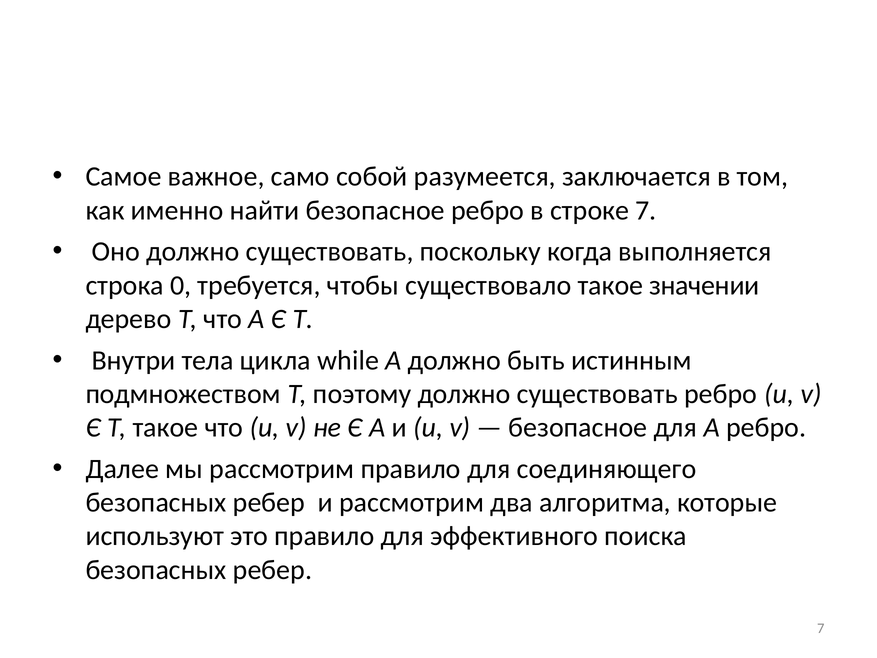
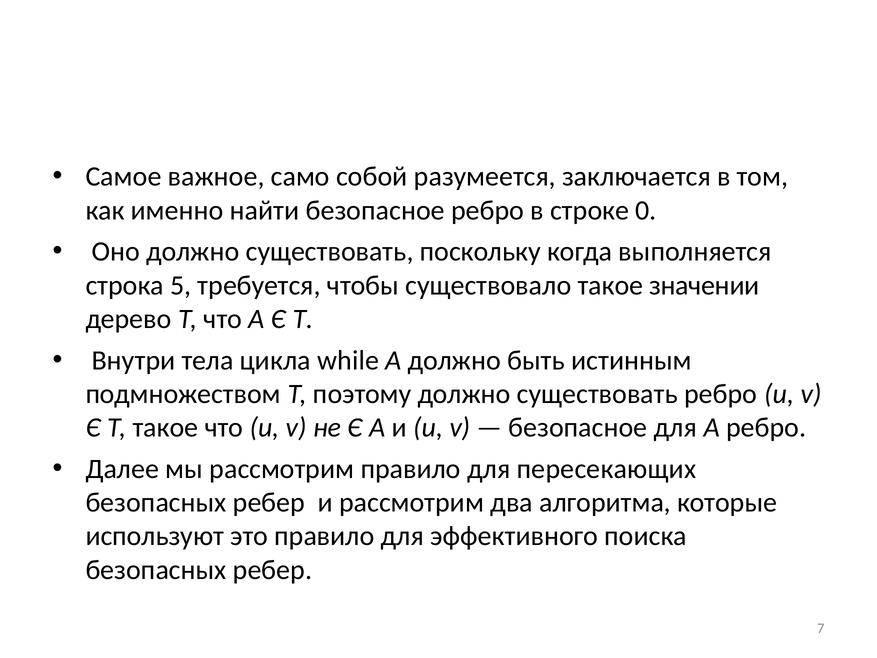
строке 7: 7 -> 0 (646, 210)
0: 0 -> 5 (181, 285)
соединяющего: соединяющего -> пересекающих (606, 469)
